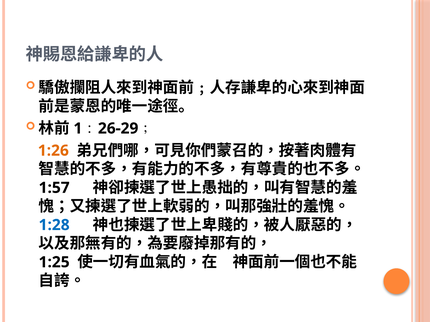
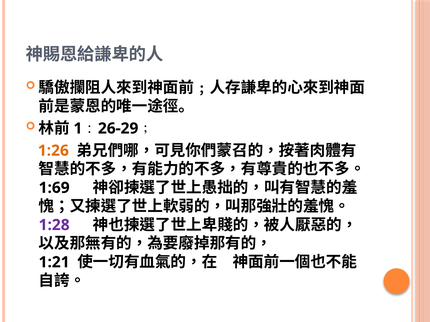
1:57: 1:57 -> 1:69 (54, 188)
1:28 colour: blue -> purple (54, 225)
1:25: 1:25 -> 1:21 (54, 263)
